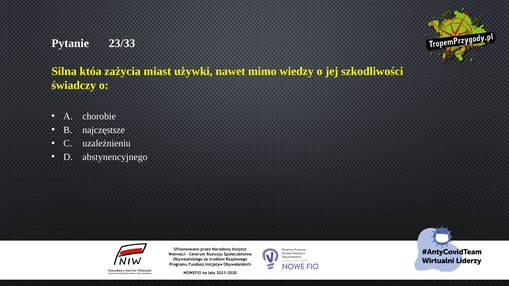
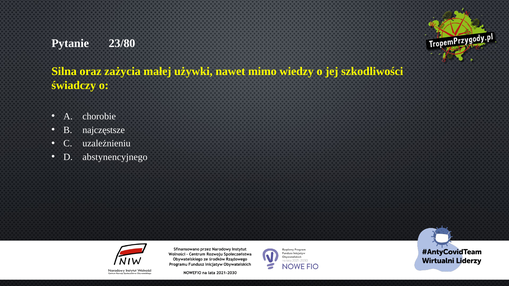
23/33: 23/33 -> 23/80 (122, 43)
któa: któa -> oraz (91, 71)
miast: miast -> małej (157, 71)
